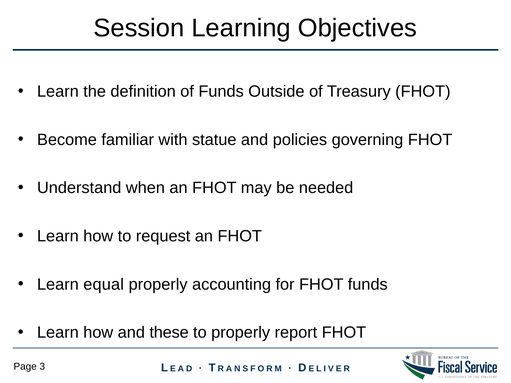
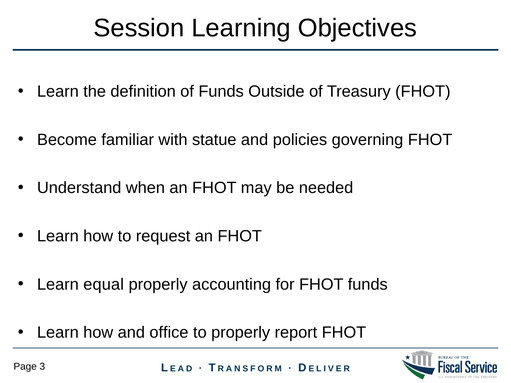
these: these -> office (169, 333)
